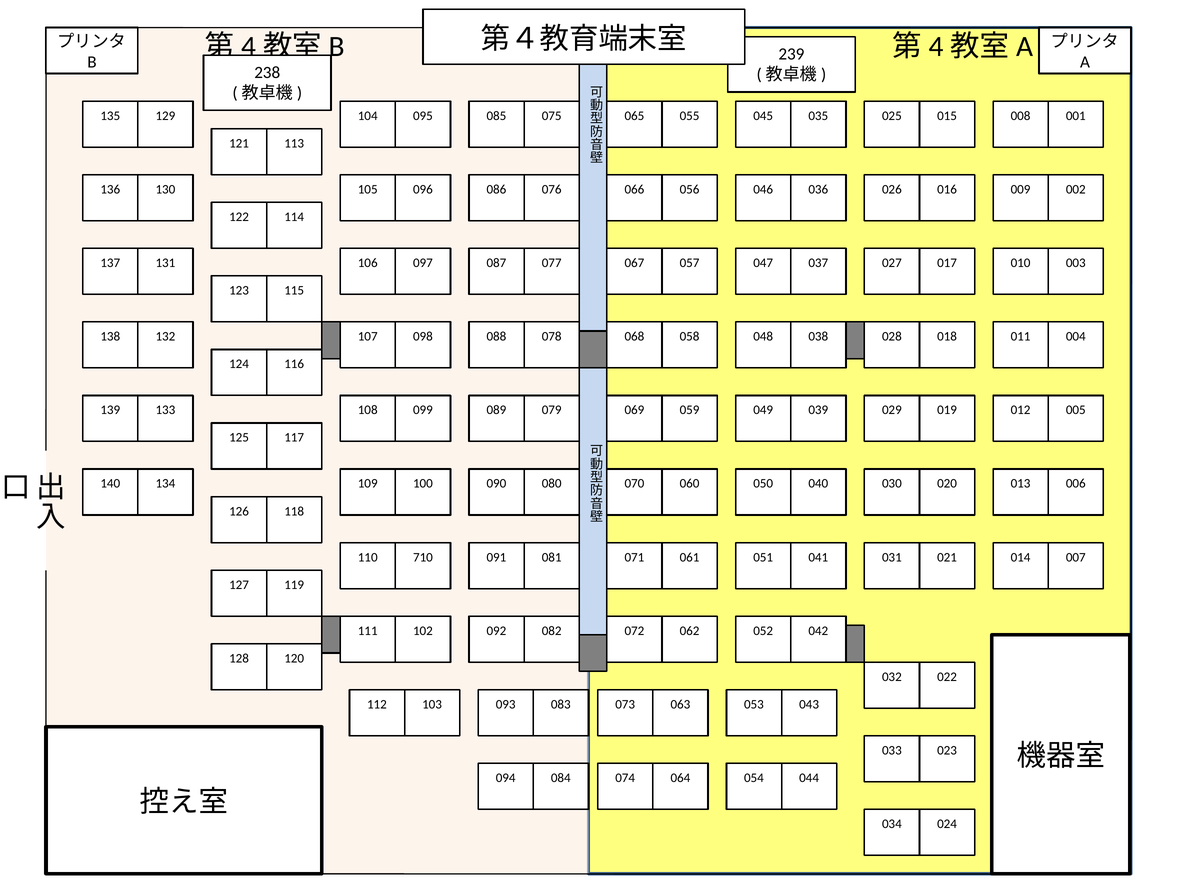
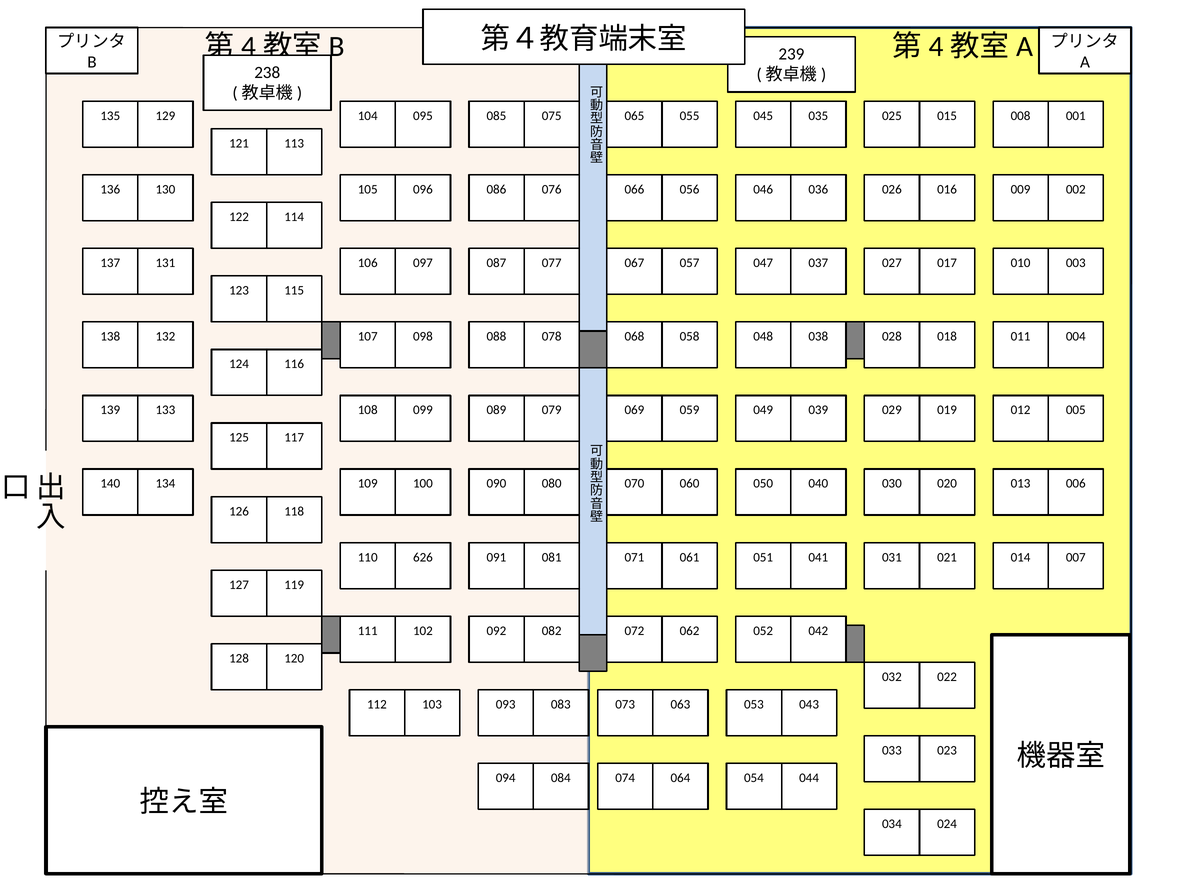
710: 710 -> 626 (423, 557)
